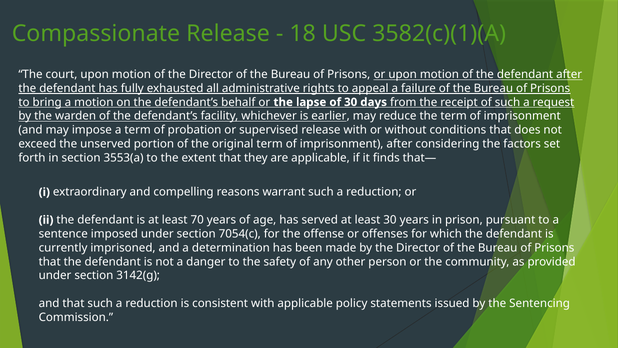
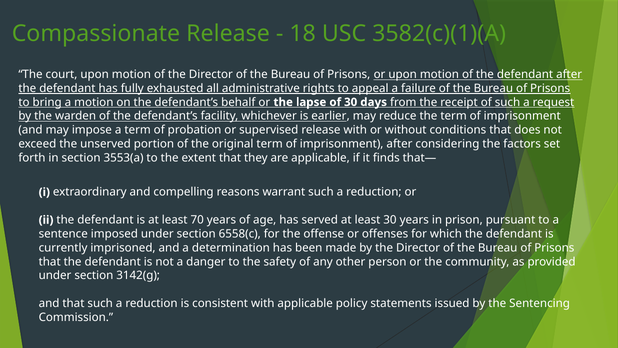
7054(c: 7054(c -> 6558(c (240, 234)
